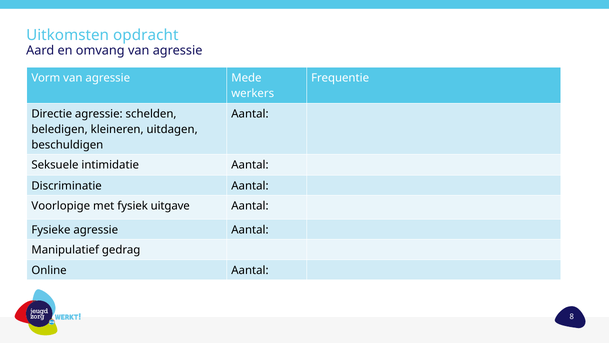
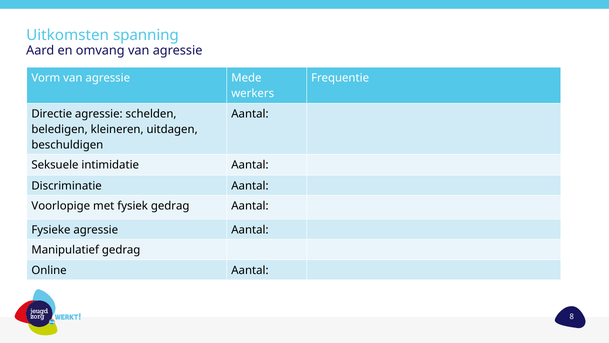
opdracht: opdracht -> spanning (146, 35)
fysiek uitgave: uitgave -> gedrag (170, 206)
